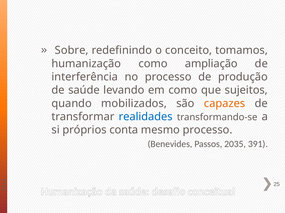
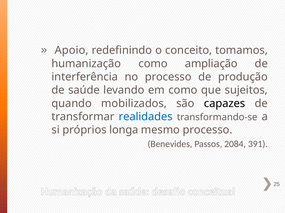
Sobre: Sobre -> Apoio (72, 51)
capazes colour: orange -> black (225, 104)
conta: conta -> longa (124, 130)
2035: 2035 -> 2084 (235, 144)
